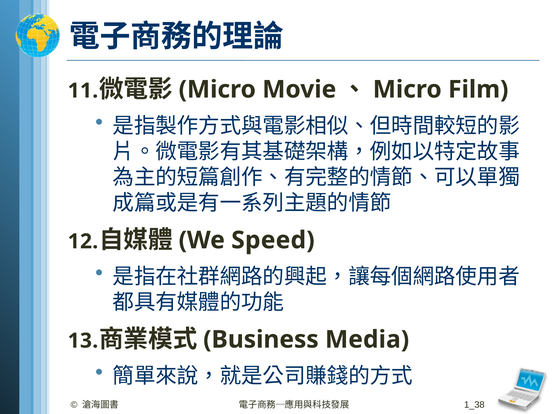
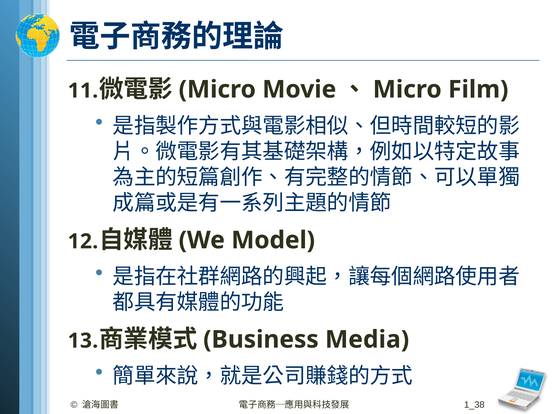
Speed: Speed -> Model (273, 240)
